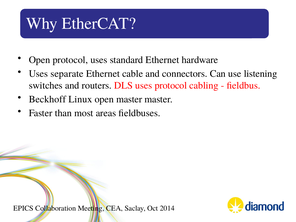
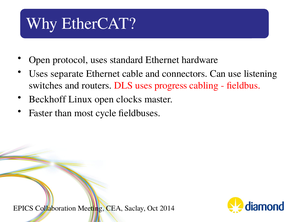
uses protocol: protocol -> progress (171, 86)
open master: master -> clocks (129, 99)
areas: areas -> cycle (106, 113)
